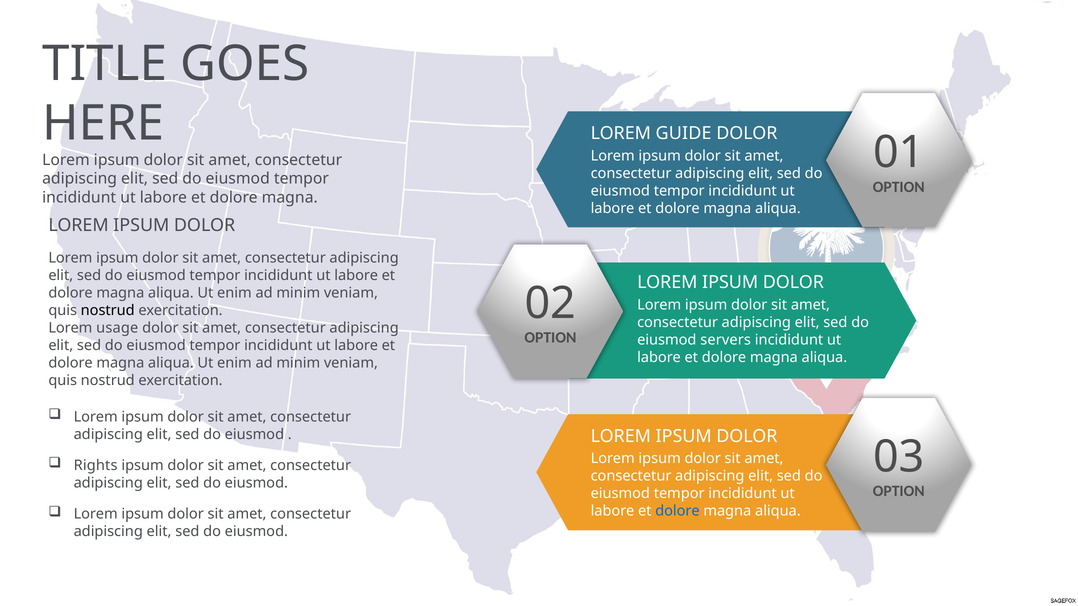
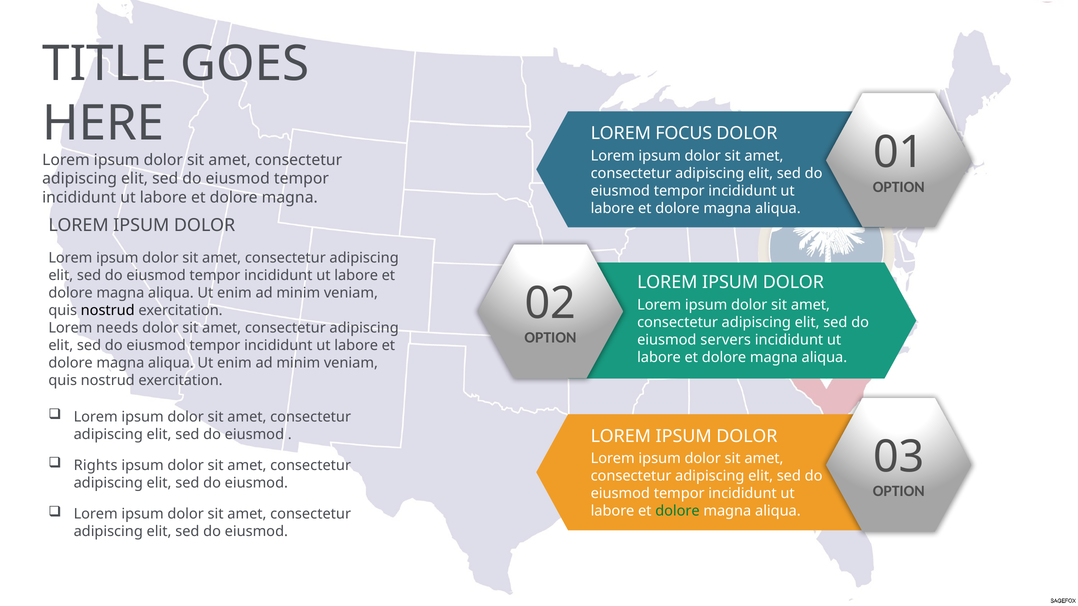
GUIDE: GUIDE -> FOCUS (684, 133)
usage: usage -> needs (117, 328)
dolore colour: blue -> green (677, 511)
